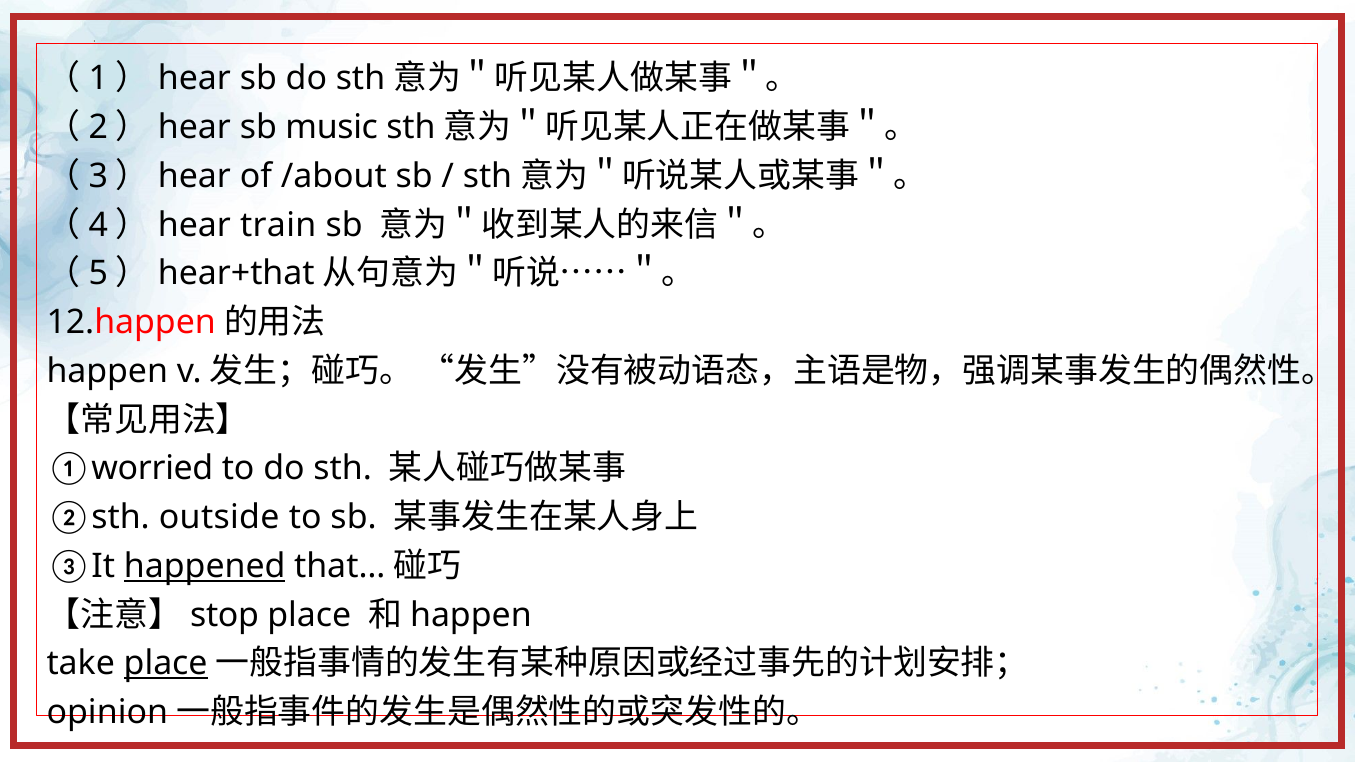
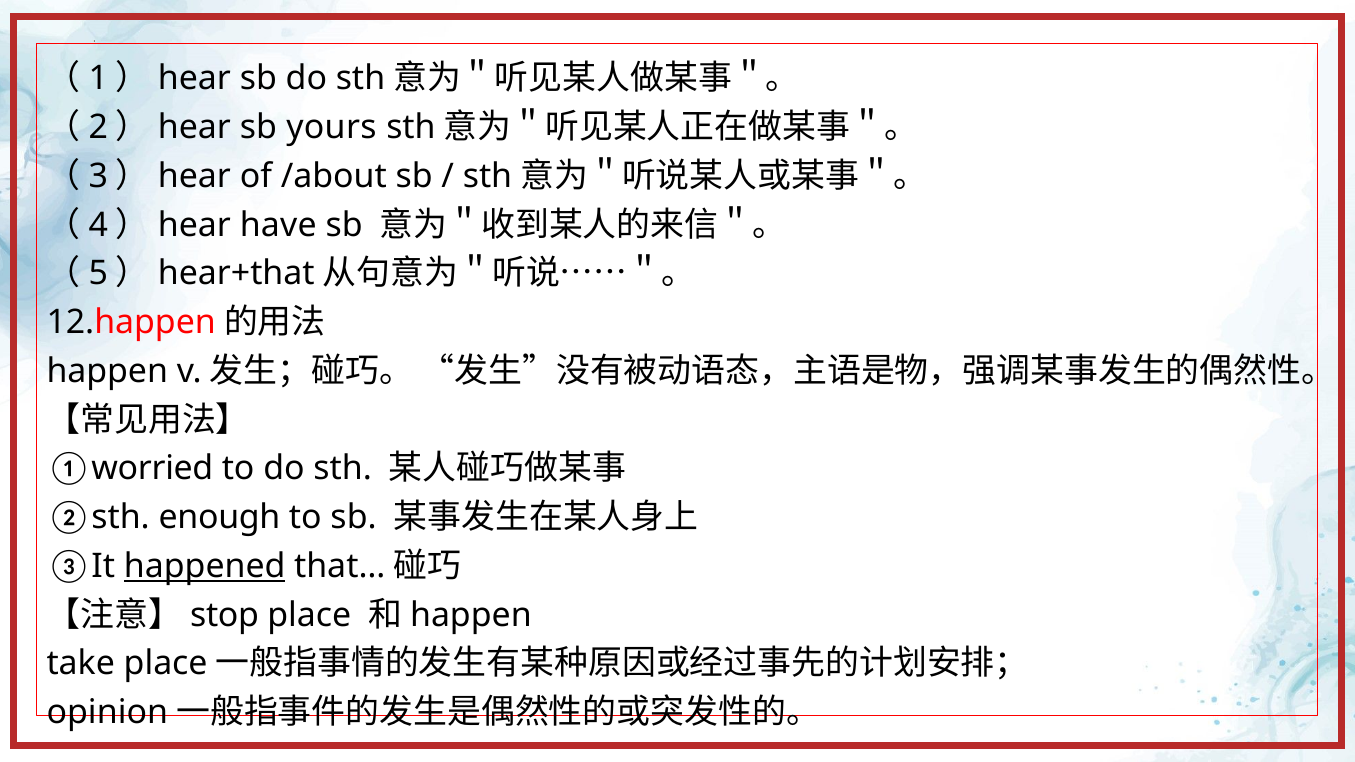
music: music -> yours (331, 127)
train: train -> have (278, 225)
outside: outside -> enough (220, 518)
place underline: present -> none (166, 664)
